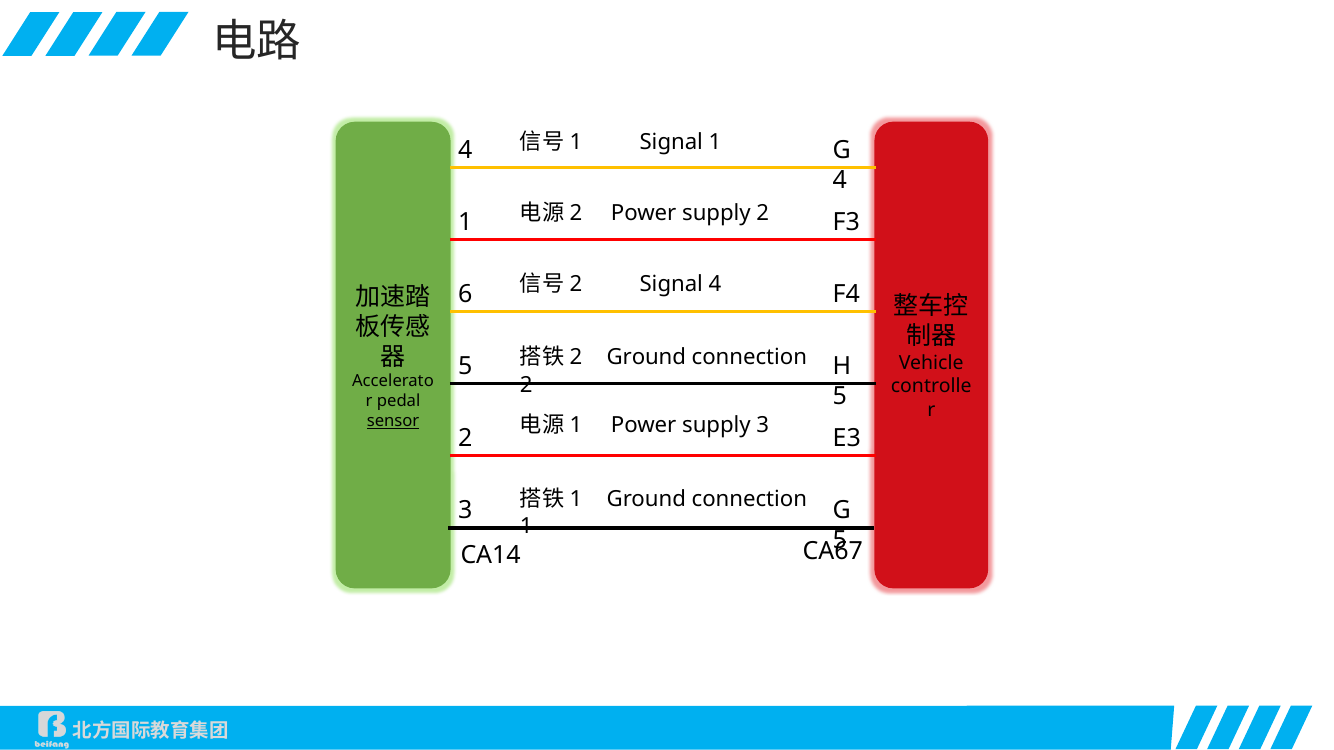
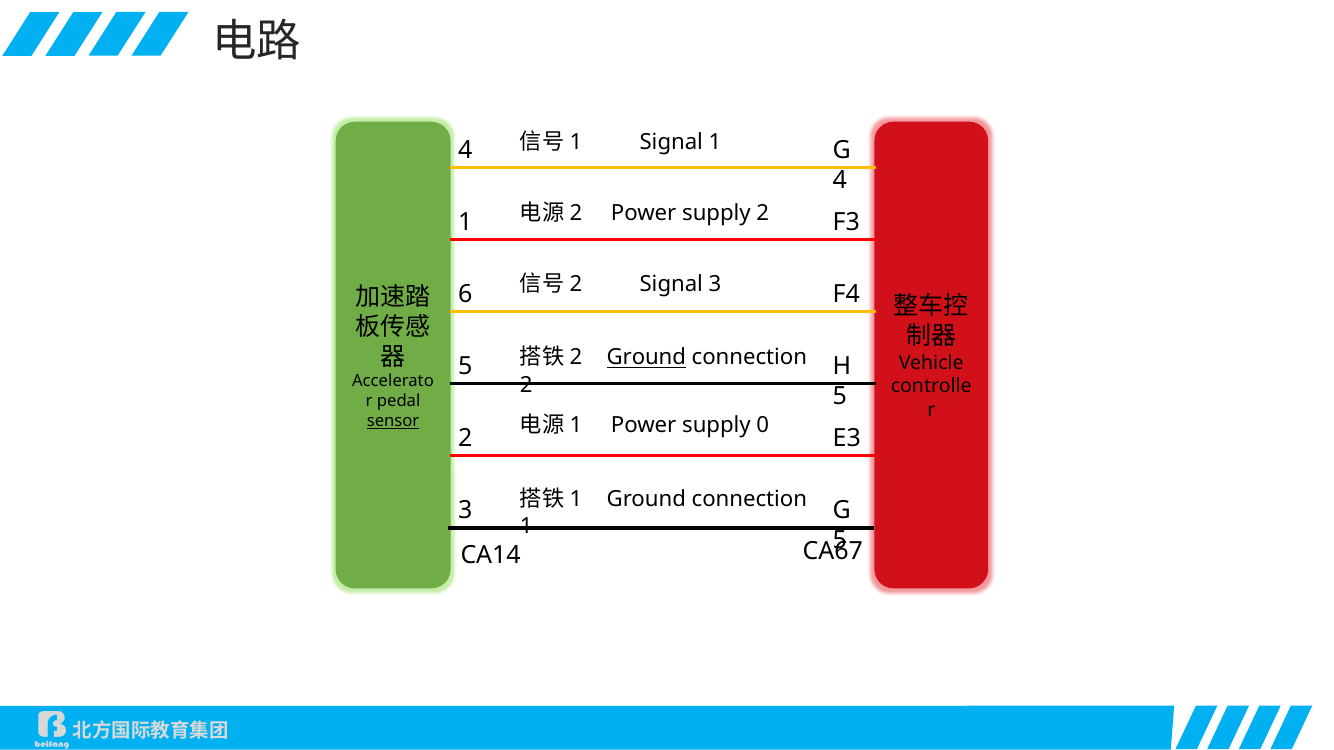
Signal 4: 4 -> 3 (715, 284)
Ground underline: none -> present (646, 358)
supply 3: 3 -> 0 (763, 426)
